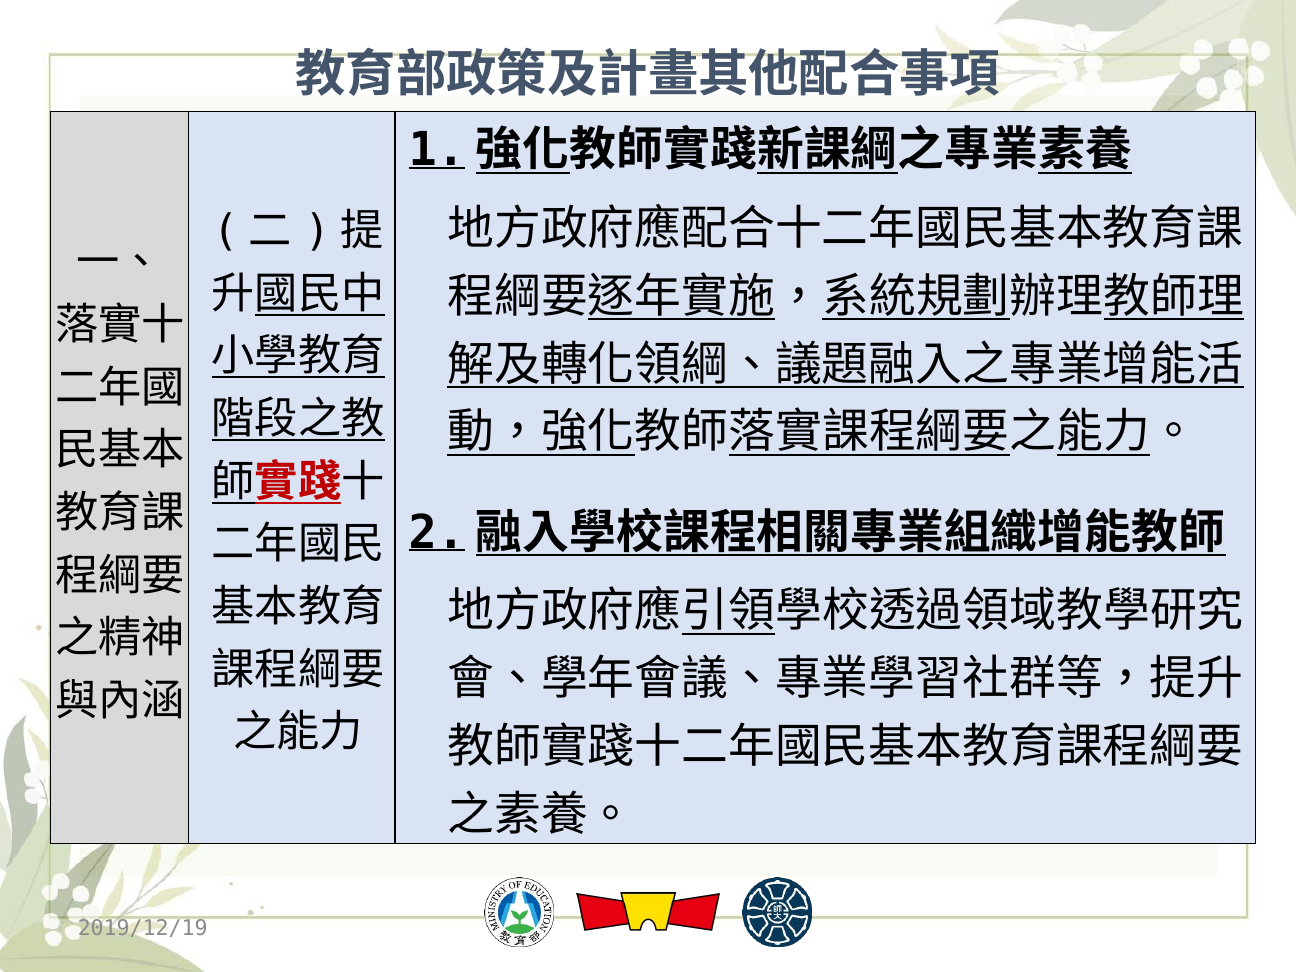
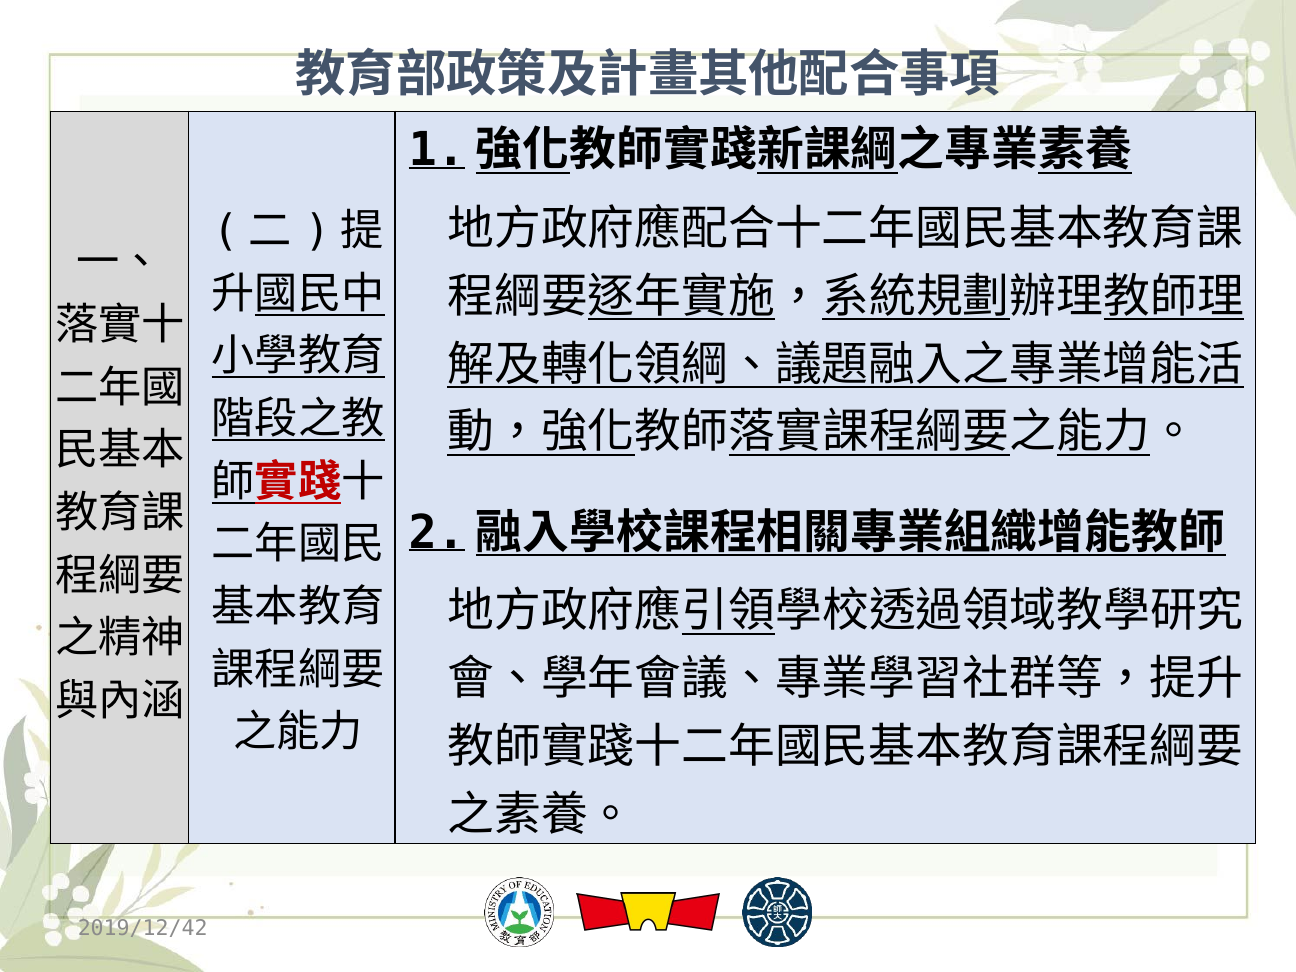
2019/12/19: 2019/12/19 -> 2019/12/42 (143, 928)
